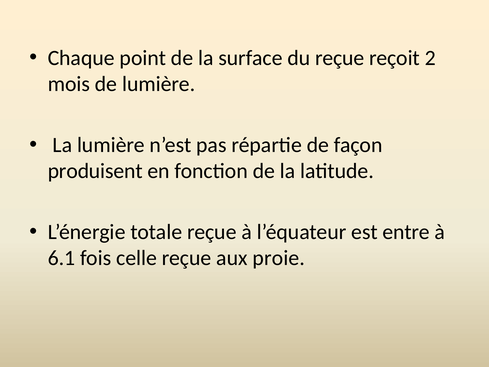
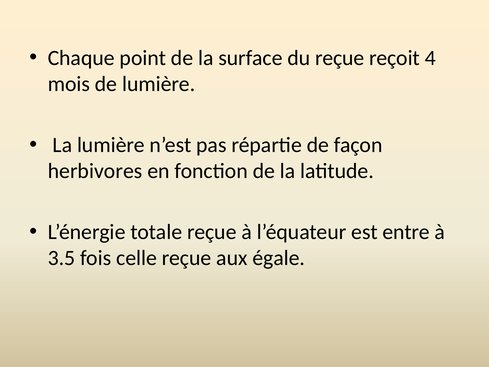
2: 2 -> 4 (430, 58)
produisent: produisent -> herbivores (95, 171)
6.1: 6.1 -> 3.5 (61, 258)
proie: proie -> égale (279, 258)
